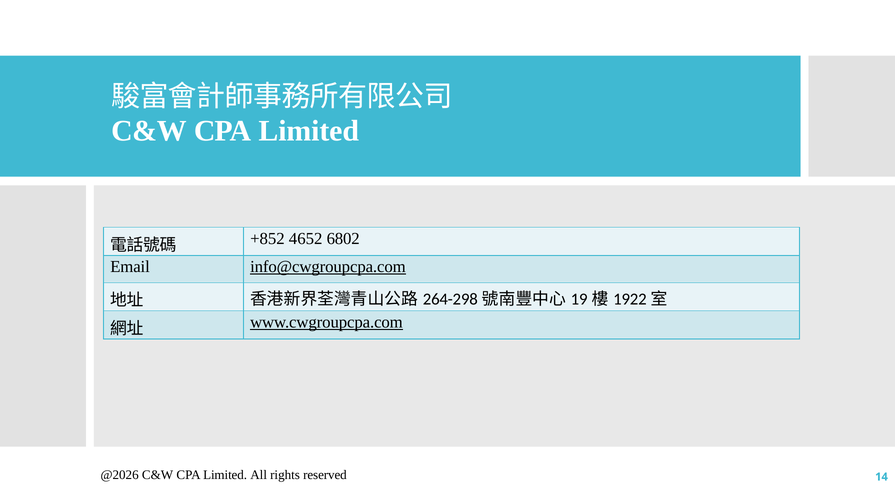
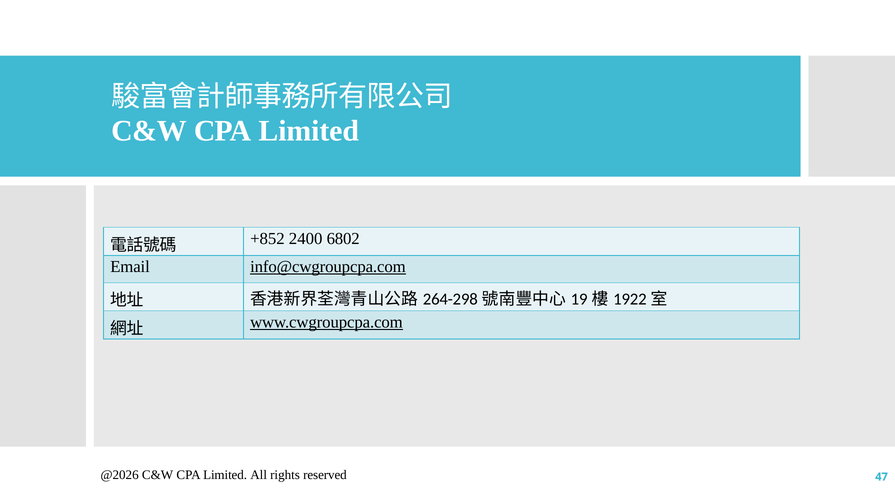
4652: 4652 -> 2400 (306, 239)
14: 14 -> 47 (881, 477)
